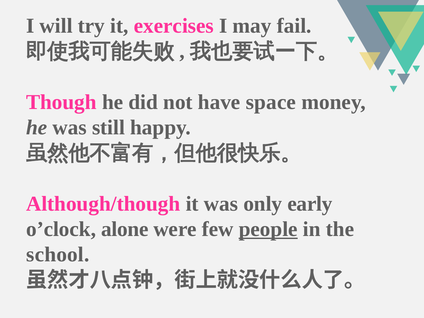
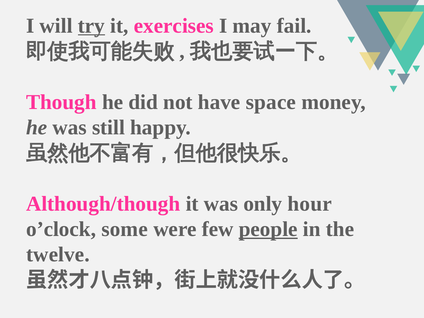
try underline: none -> present (91, 26)
early: early -> hour (310, 204)
alone: alone -> some (125, 229)
school: school -> twelve (58, 255)
